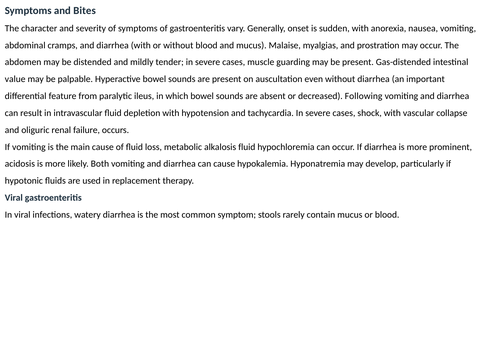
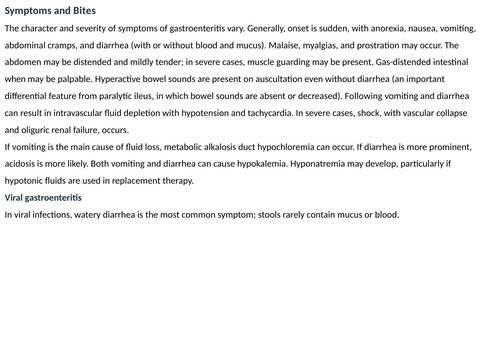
value: value -> when (15, 79)
alkalosis fluid: fluid -> duct (247, 147)
